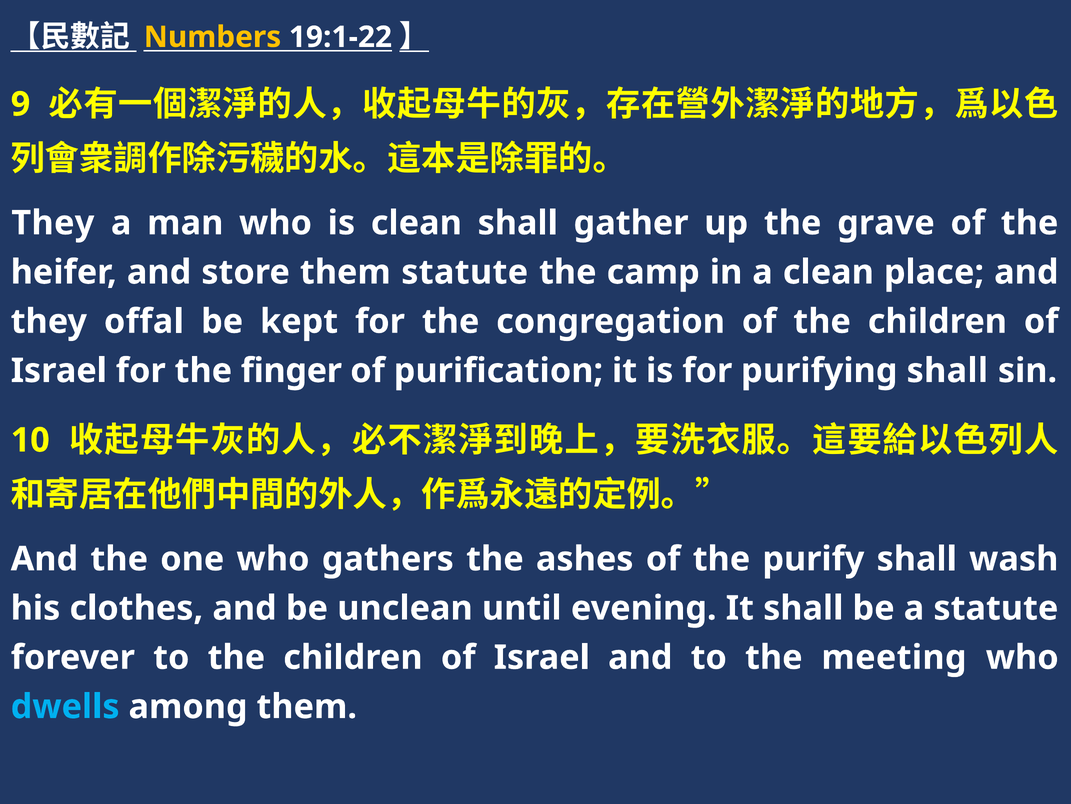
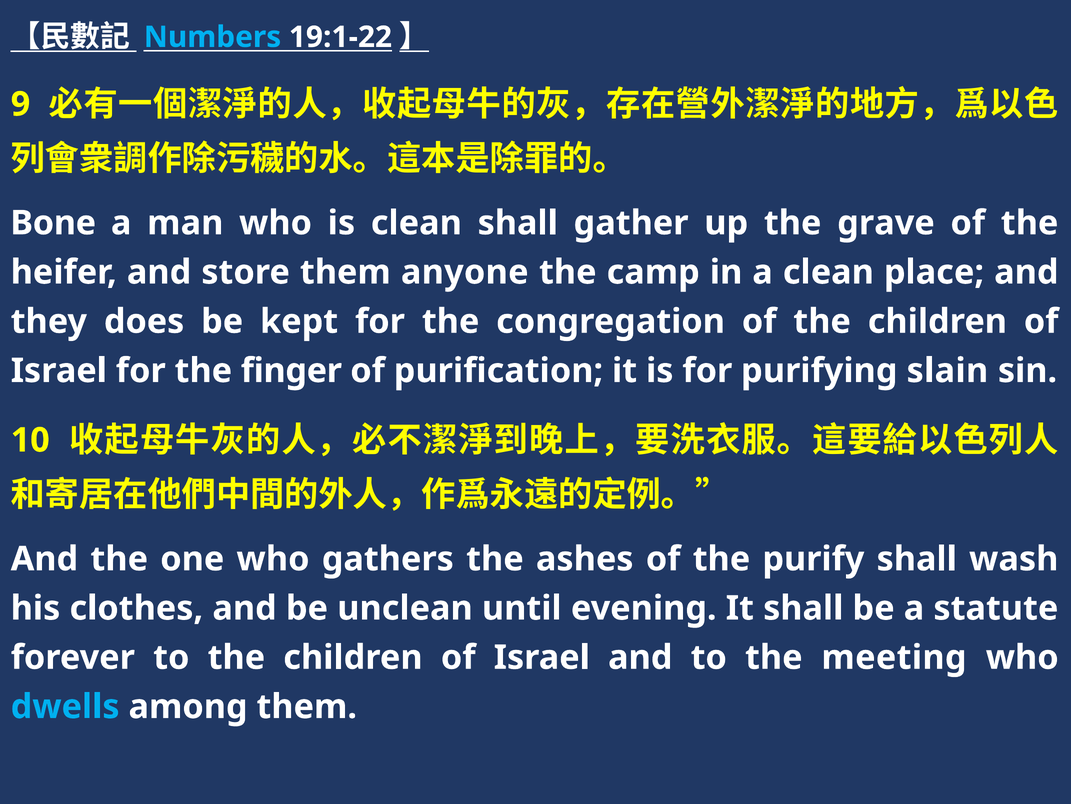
Numbers colour: yellow -> light blue (212, 37)
They: They -> Bone (53, 223)
them statute: statute -> anyone (465, 272)
offal: offal -> does (144, 321)
purifying shall: shall -> slain (947, 370)
